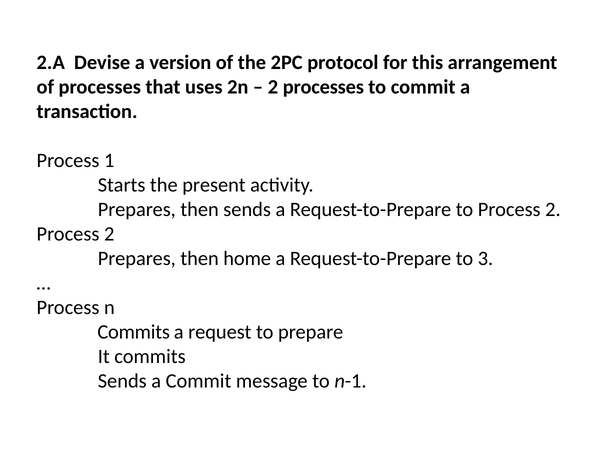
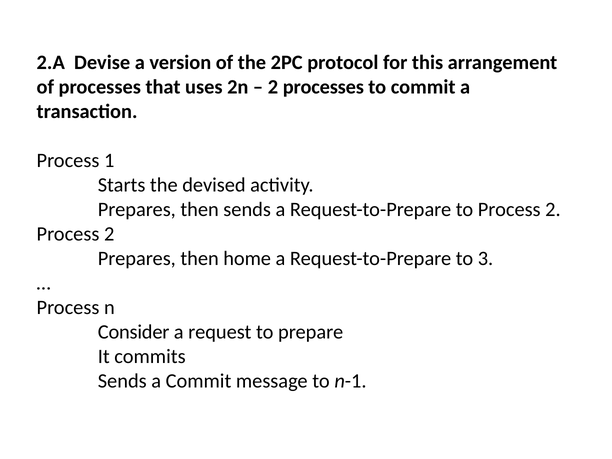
present: present -> devised (214, 185)
Commits: Commits -> Consider (134, 332)
